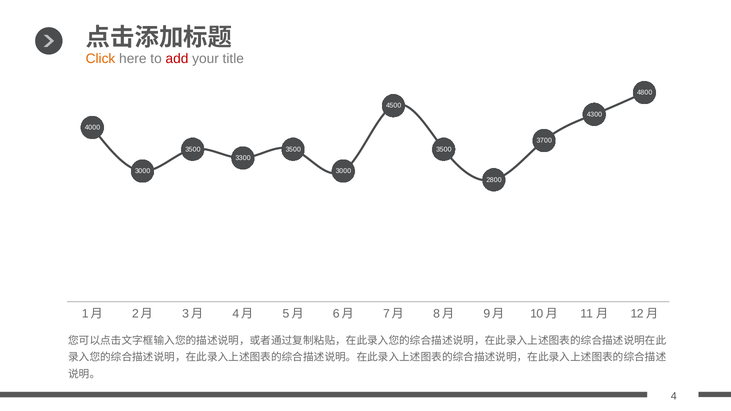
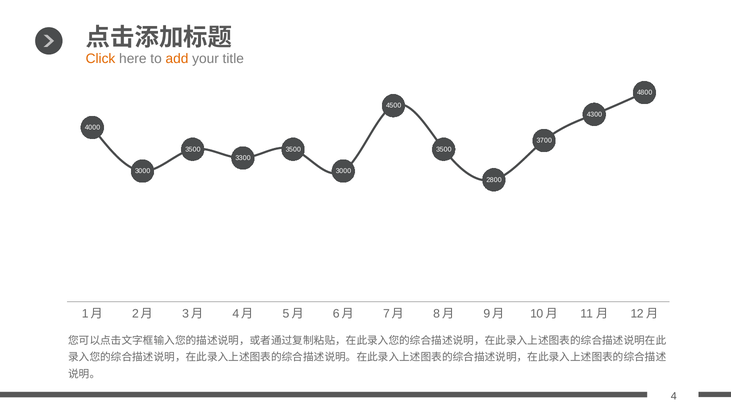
add colour: red -> orange (177, 59)
